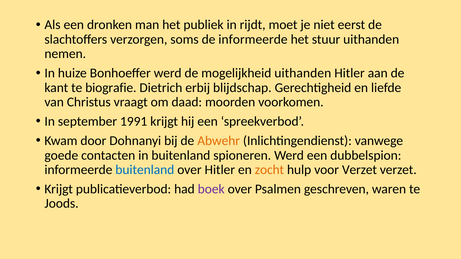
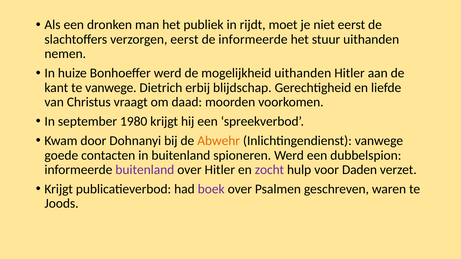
verzorgen soms: soms -> eerst (184, 39)
te biografie: biografie -> vanwege (111, 88)
1991: 1991 -> 1980 (134, 122)
buitenland colour: blue -> purple (145, 170)
zocht colour: orange -> purple (269, 170)
voor Verzet: Verzet -> Daden (360, 170)
